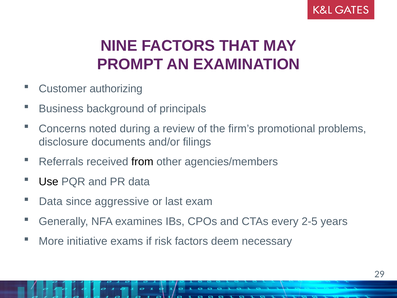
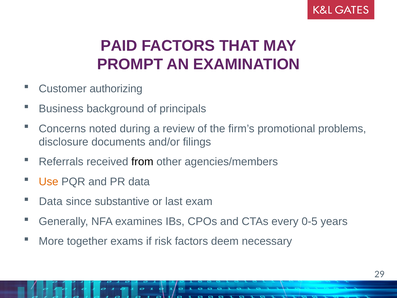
NINE: NINE -> PAID (119, 46)
Use colour: black -> orange (49, 181)
aggressive: aggressive -> substantive (122, 201)
2-5: 2-5 -> 0-5 (310, 221)
initiative: initiative -> together (87, 241)
